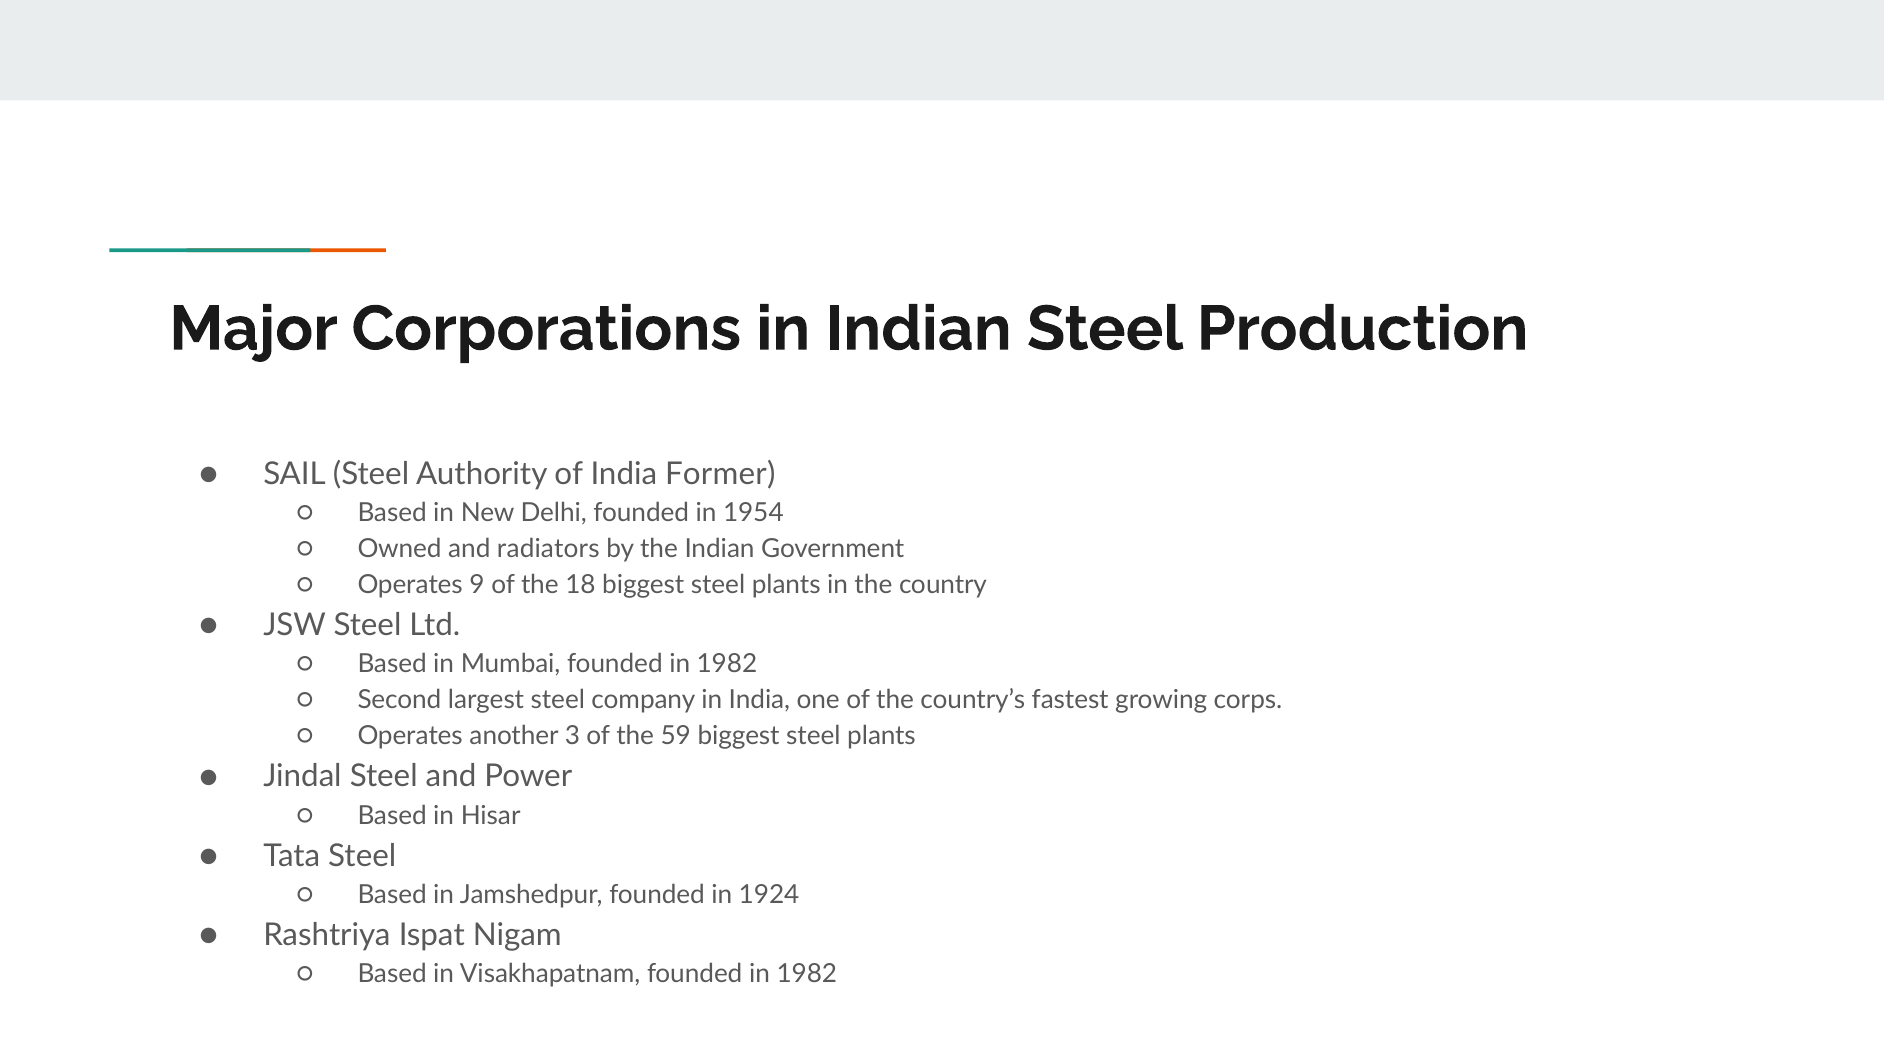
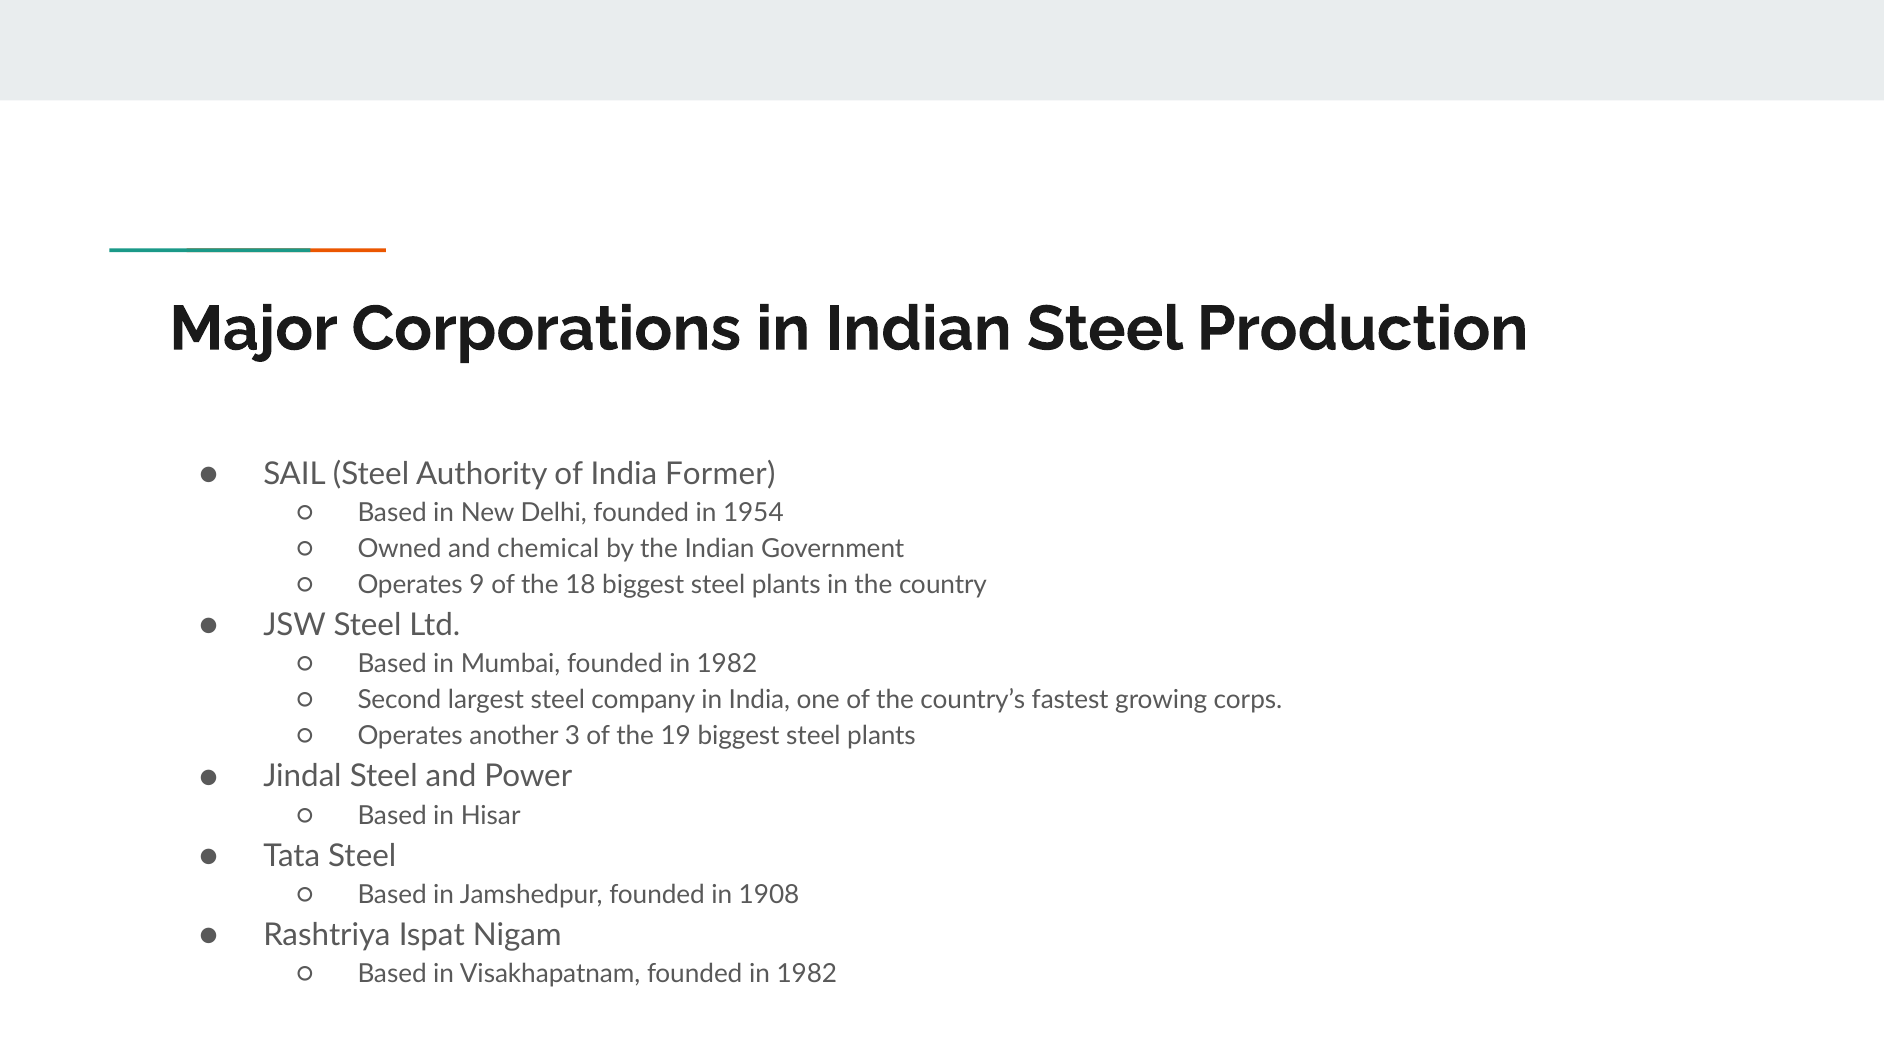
radiators: radiators -> chemical (548, 548)
59: 59 -> 19 (676, 736)
1924: 1924 -> 1908 (769, 895)
